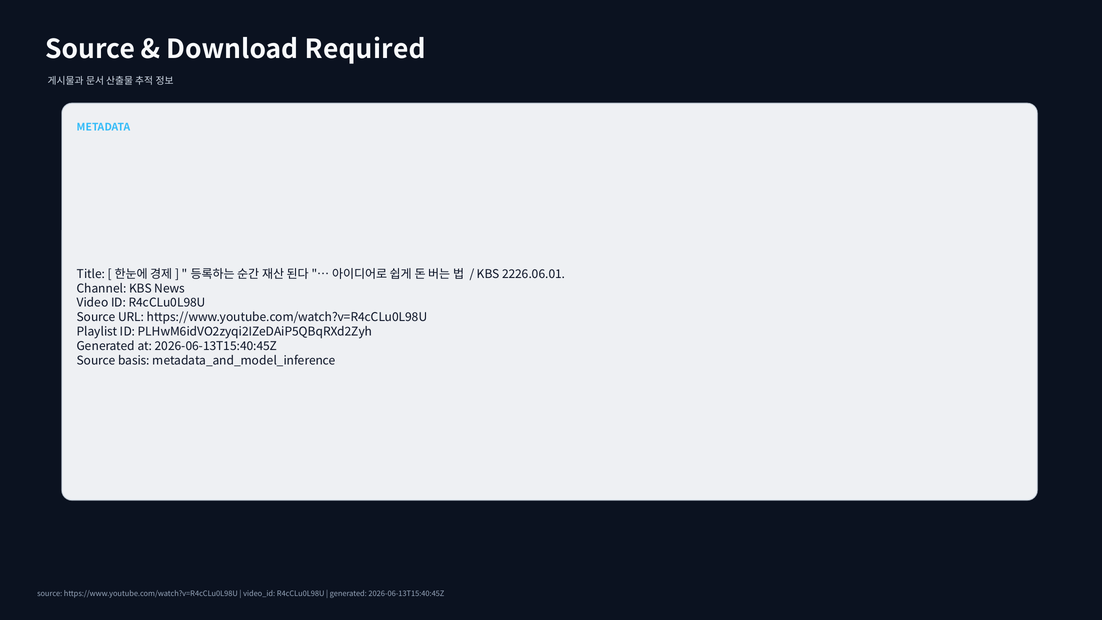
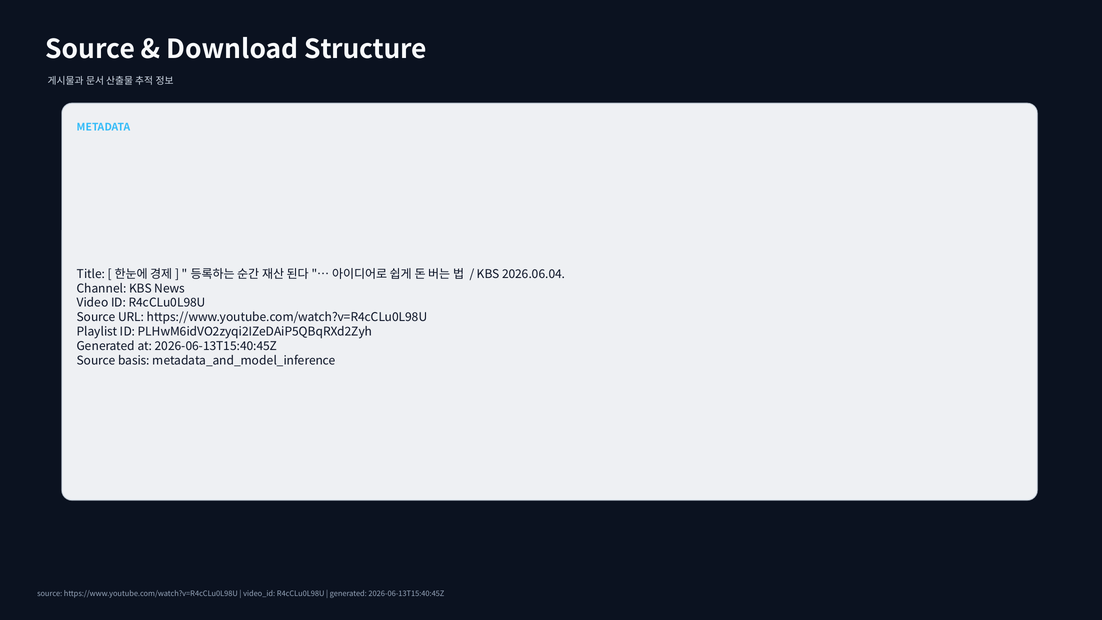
Required: Required -> Structure (366, 49)
2226.06.01: 2226.06.01 -> 2026.06.04 (534, 274)
